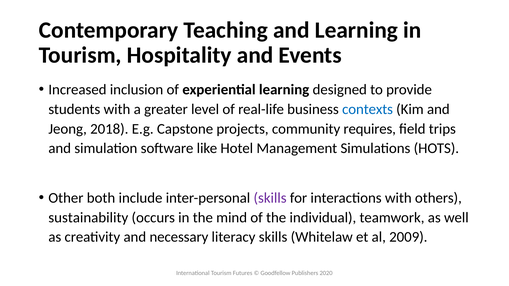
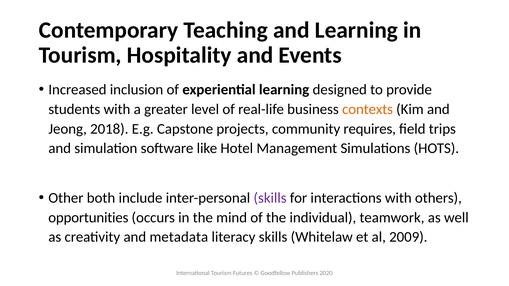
contexts colour: blue -> orange (368, 109)
sustainability: sustainability -> opportunities (88, 218)
necessary: necessary -> metadata (179, 237)
